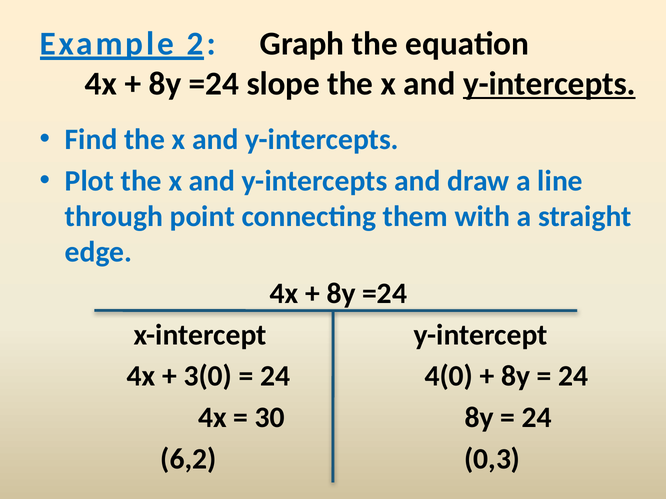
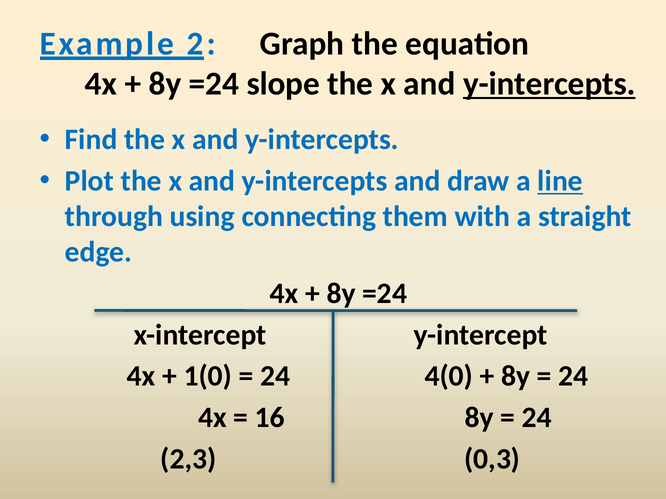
line underline: none -> present (560, 181)
point: point -> using (202, 217)
3(0: 3(0 -> 1(0 (208, 377)
30: 30 -> 16 (270, 418)
6,2: 6,2 -> 2,3 (188, 459)
